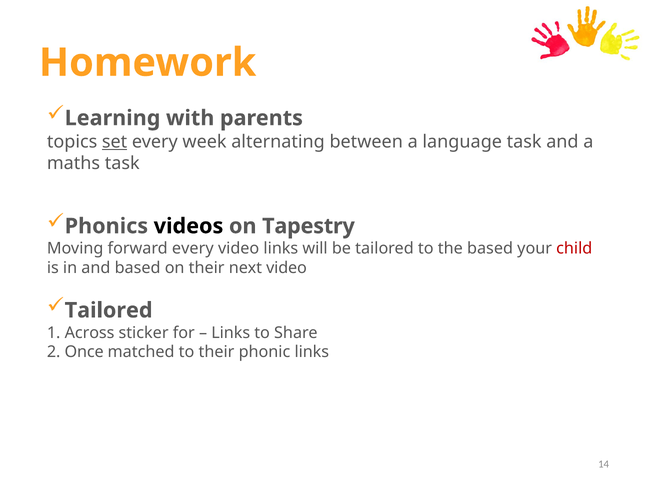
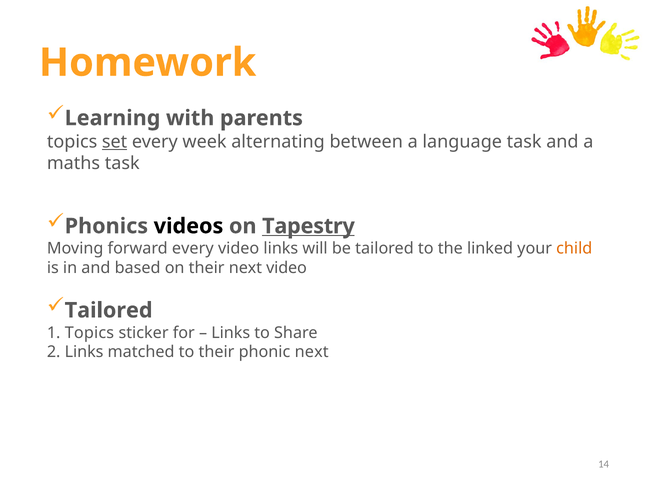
Tapestry underline: none -> present (308, 226)
the based: based -> linked (490, 248)
child colour: red -> orange (574, 248)
1 Across: Across -> Topics (89, 333)
2 Once: Once -> Links (84, 352)
phonic links: links -> next (312, 352)
